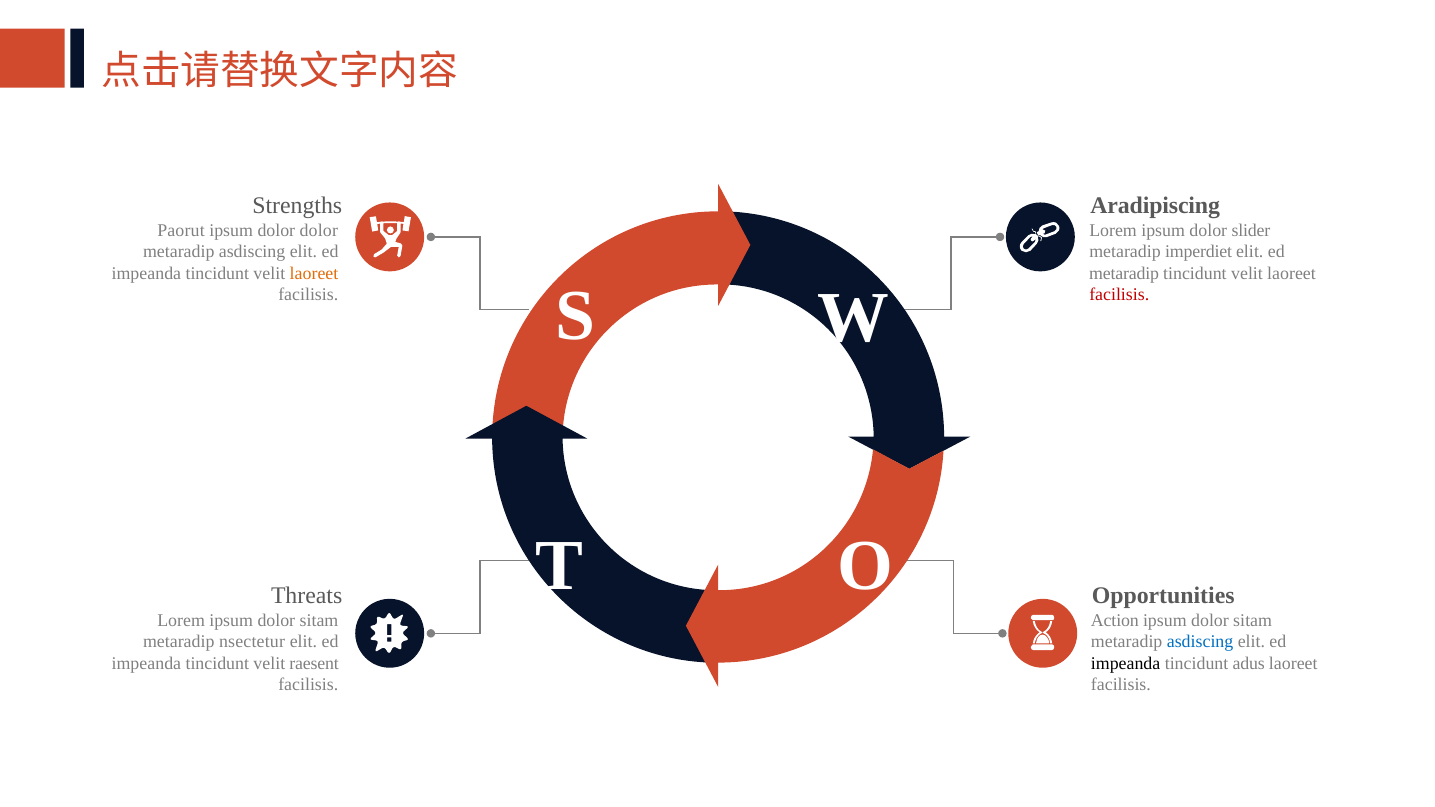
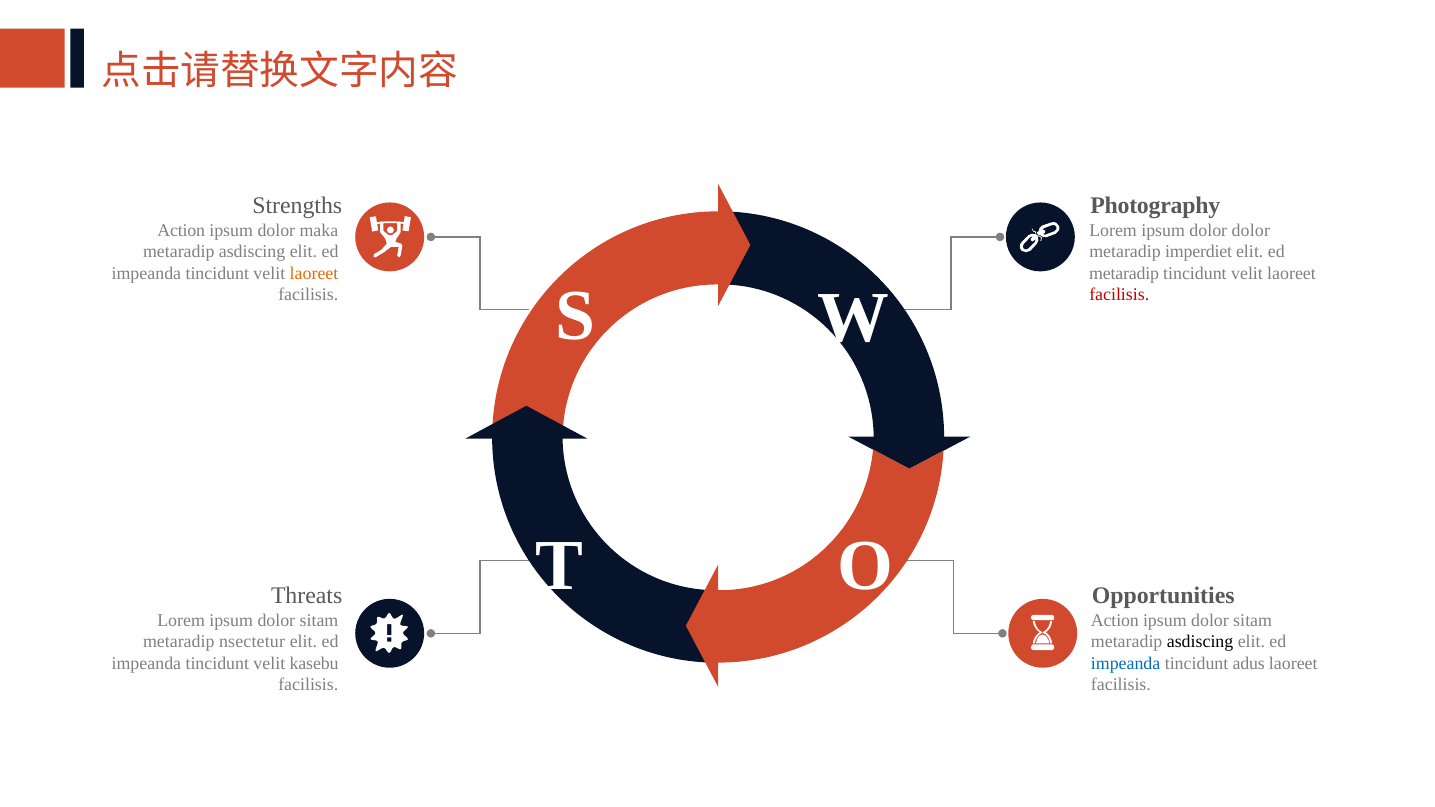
Aradipiscing: Aradipiscing -> Photography (1155, 206)
Paorut: Paorut -> Action (181, 230)
dolor dolor: dolor -> maka (319, 230)
dolor slider: slider -> dolor (1251, 230)
asdiscing colour: blue -> black (1200, 642)
raesent: raesent -> kasebu (314, 663)
impeanda colour: black -> blue (1126, 663)
